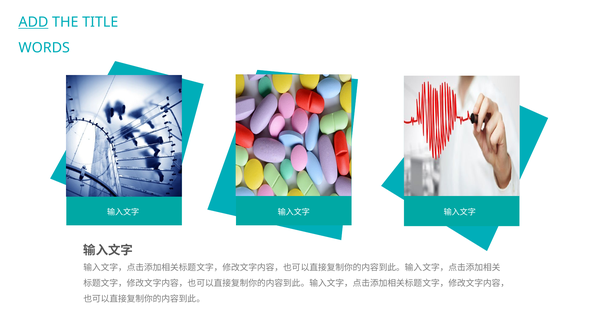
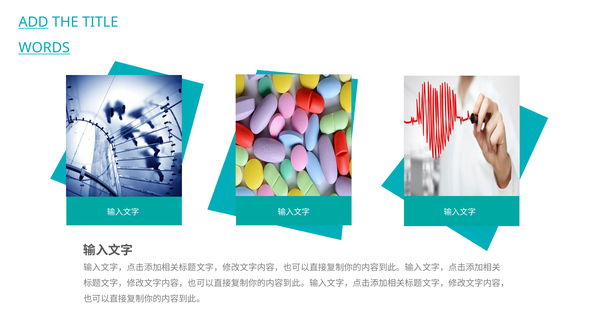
WORDS underline: none -> present (44, 48)
